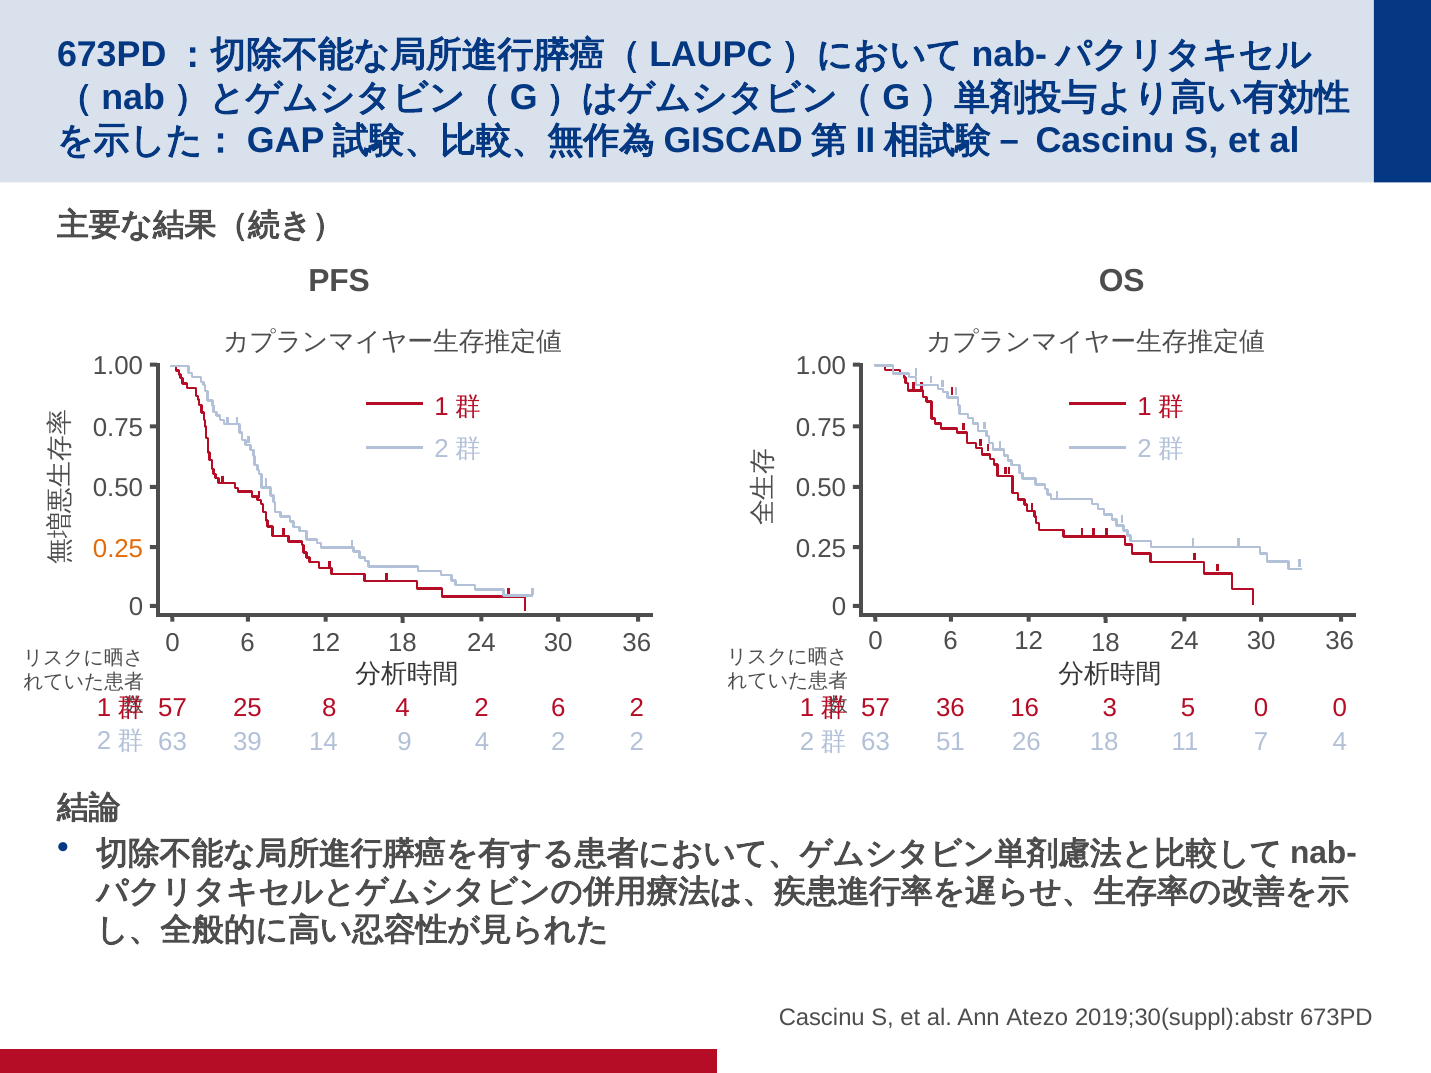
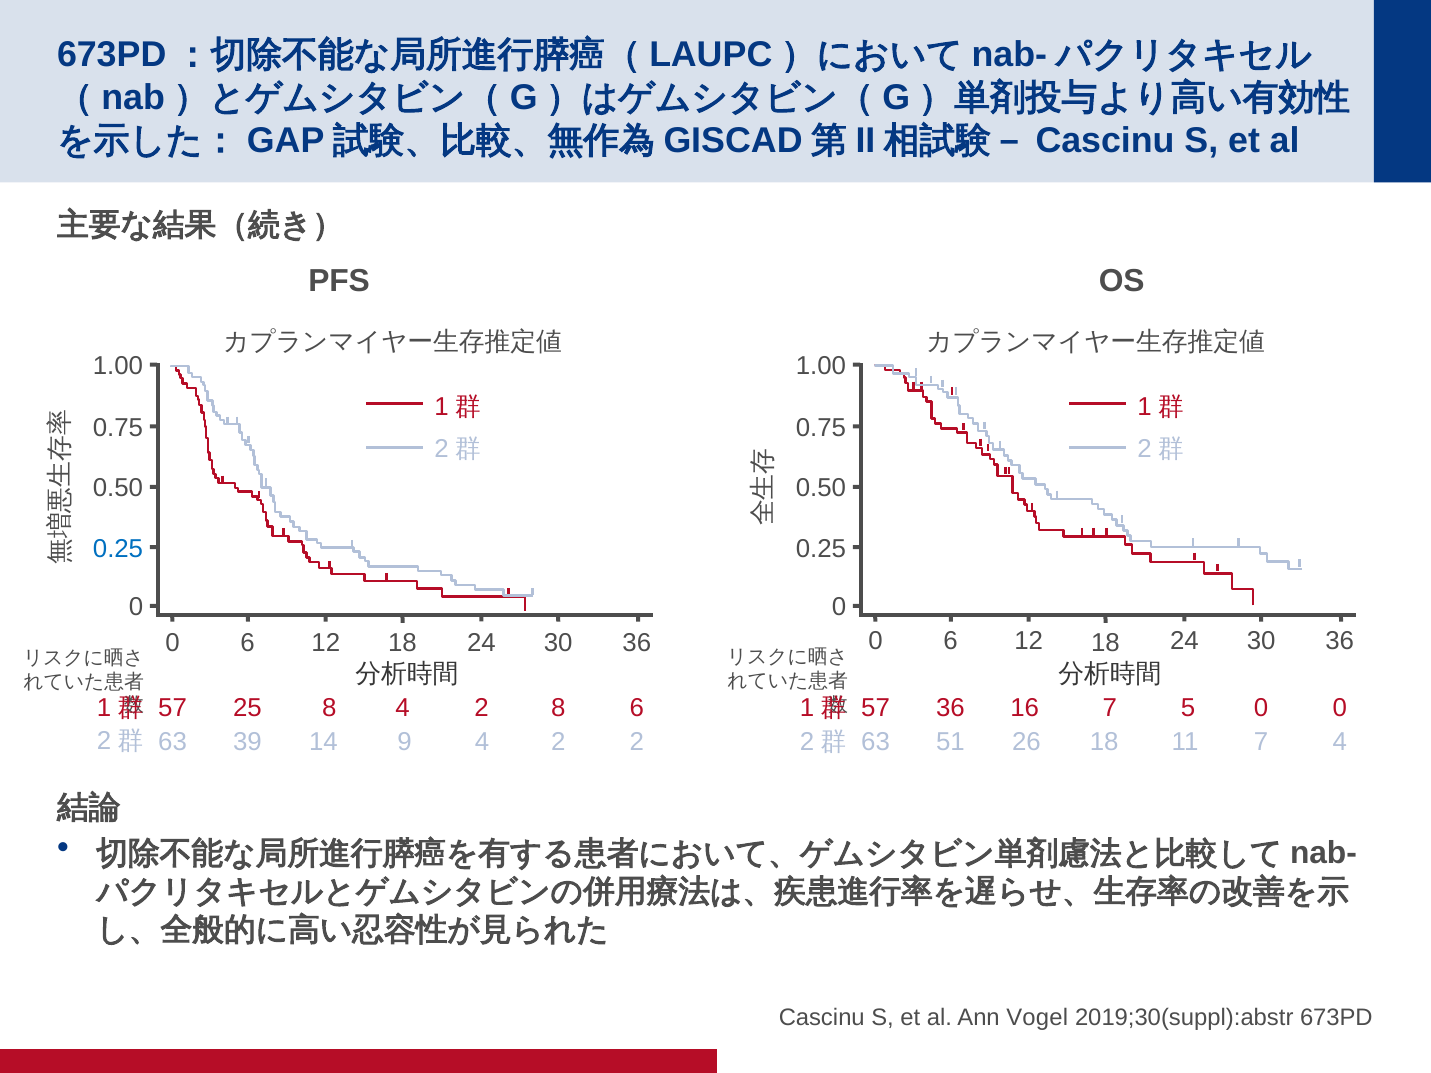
0.25 colour: orange -> blue (118, 549)
25 6: 6 -> 8 (558, 708)
2 2: 2 -> 6 (637, 708)
16 3: 3 -> 7 (1110, 708)
Atezo: Atezo -> Vogel (1037, 1018)
